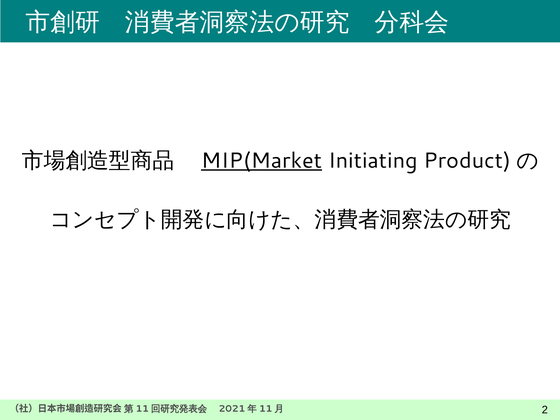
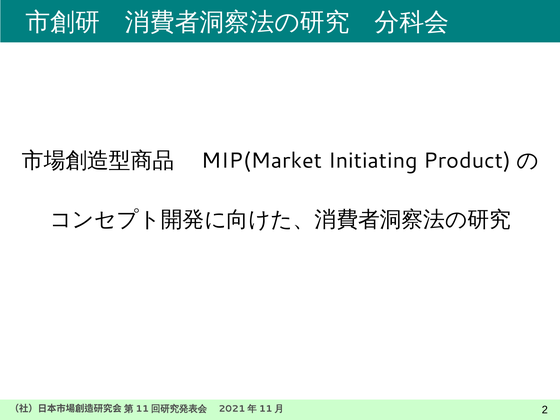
MIP(Market underline: present -> none (262, 161)
